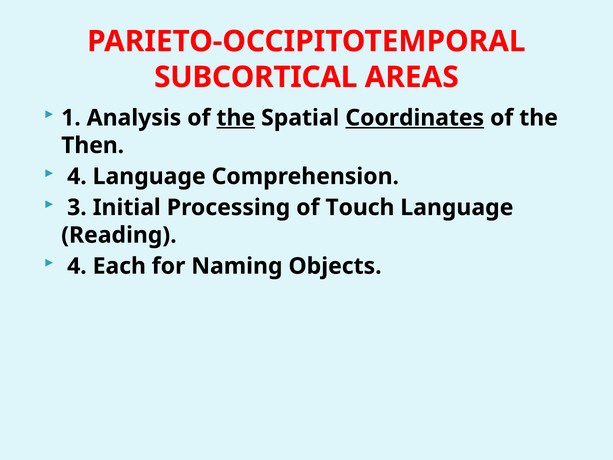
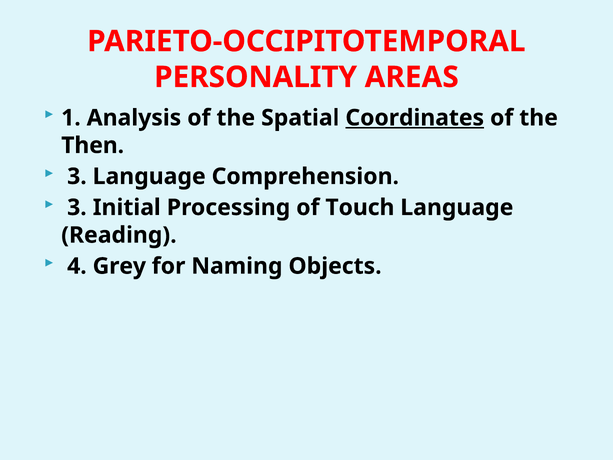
SUBCORTICAL: SUBCORTICAL -> PERSONALITY (256, 77)
the underline: present -> none (236, 118)
4: 4 -> 3 (77, 176)
Each: Each -> Grey (119, 266)
